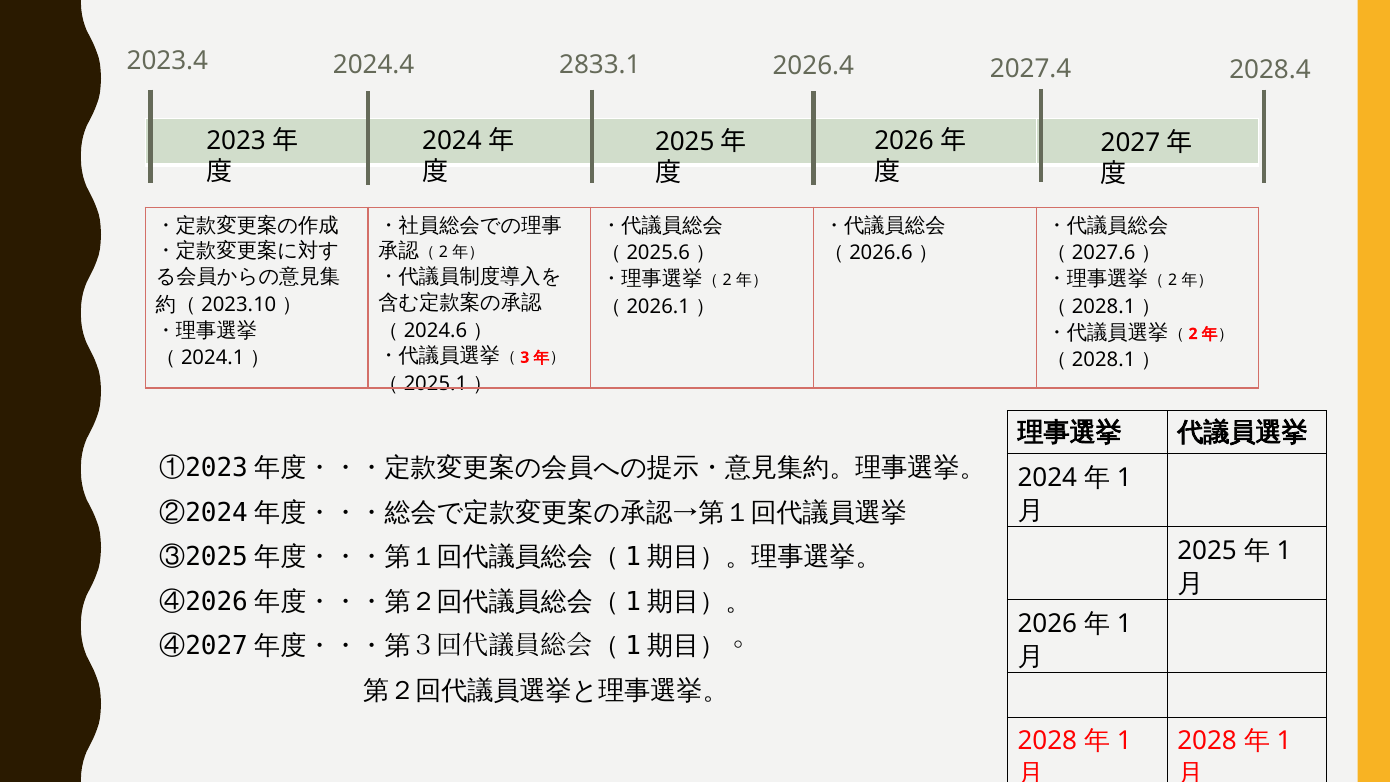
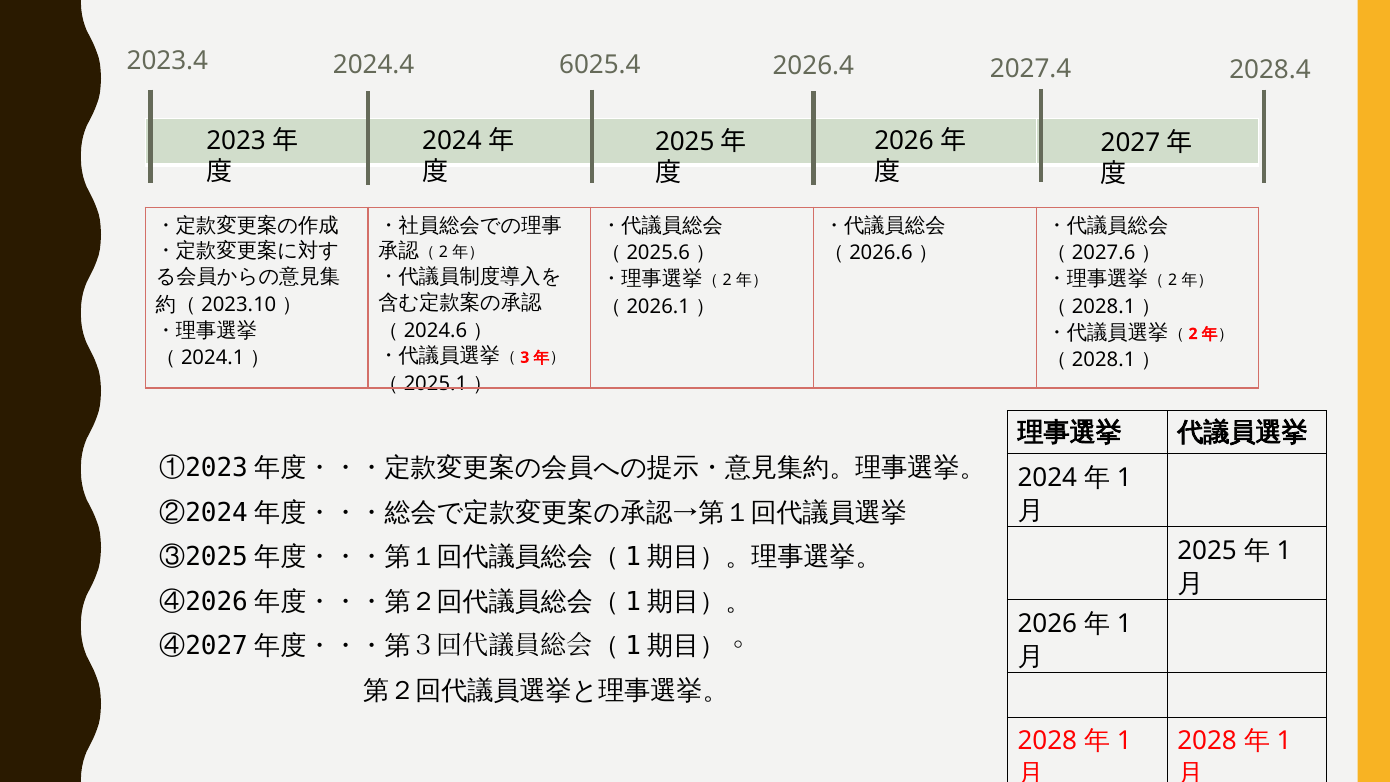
2833.1: 2833.1 -> 6025.4 (600, 65)
